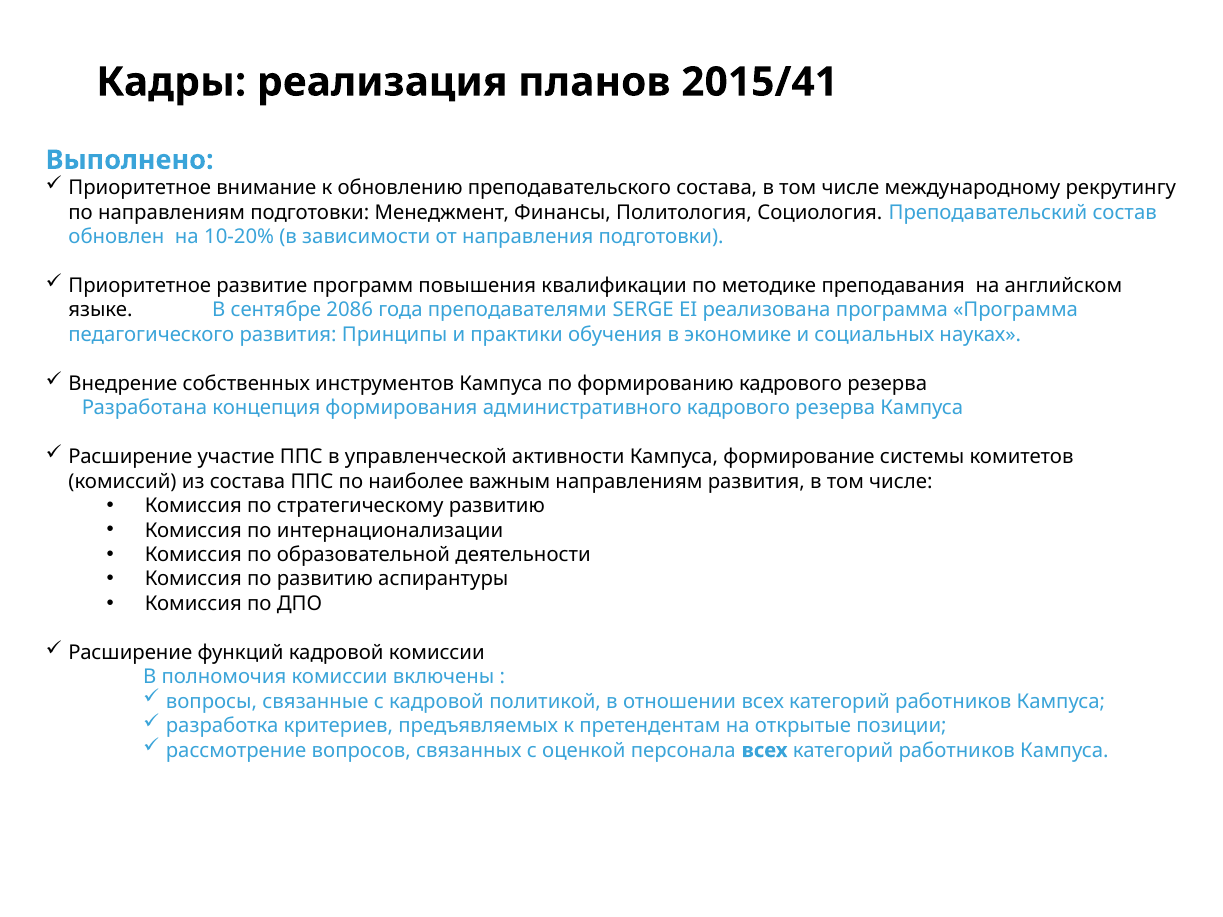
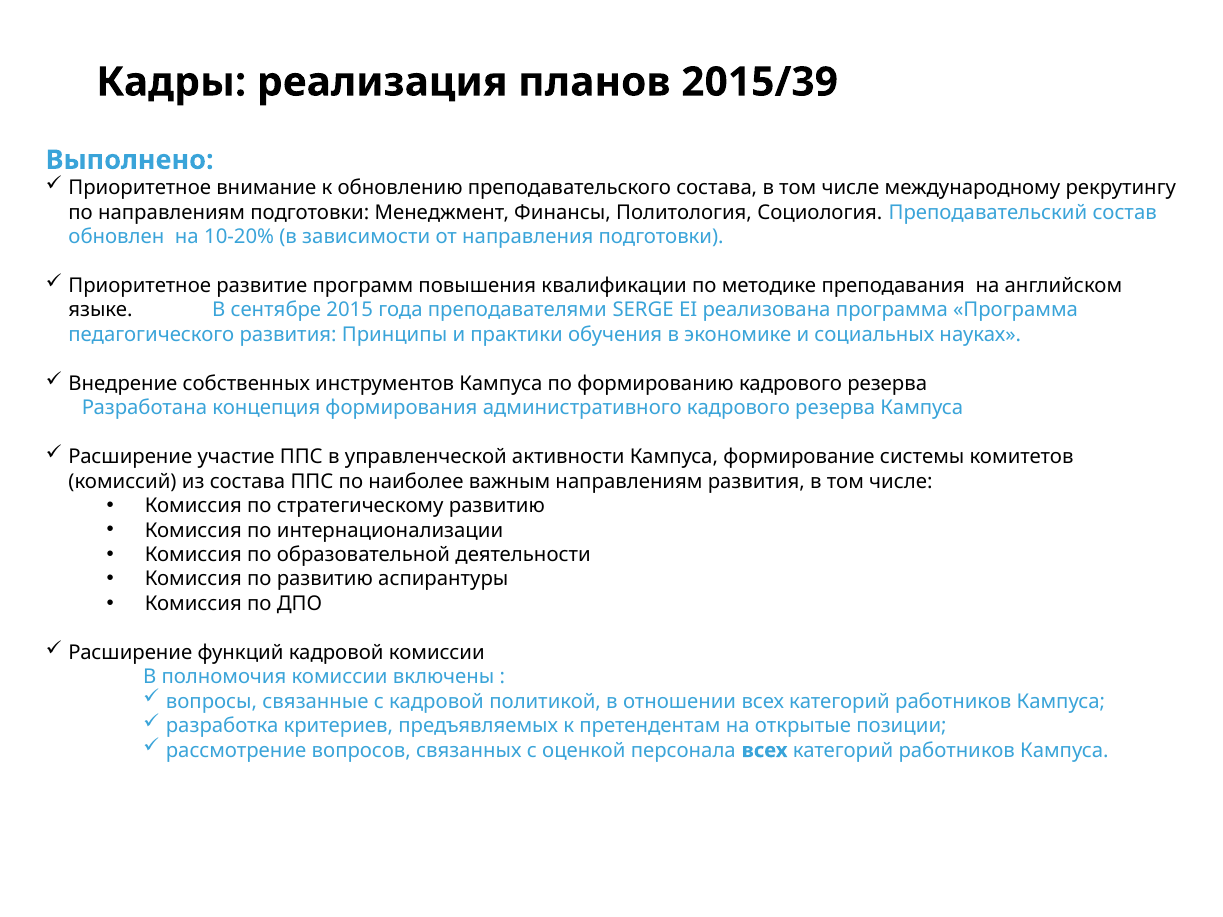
2015/41: 2015/41 -> 2015/39 (760, 82)
2086: 2086 -> 2015 (350, 310)
